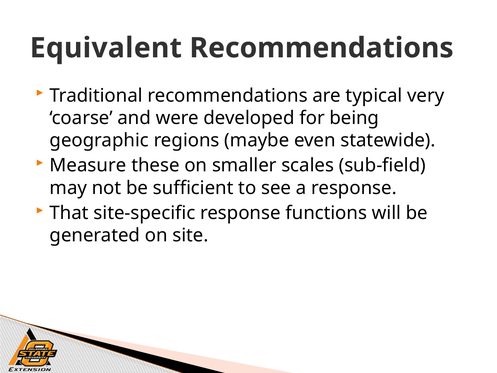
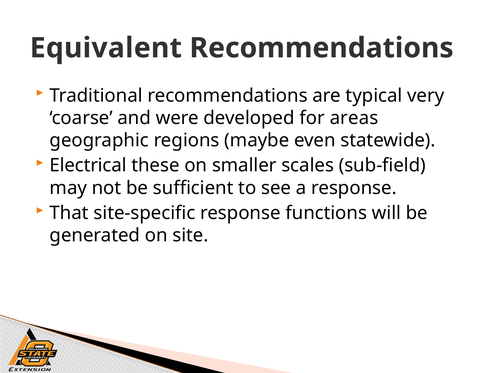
being: being -> areas (354, 118)
Measure: Measure -> Electrical (88, 165)
